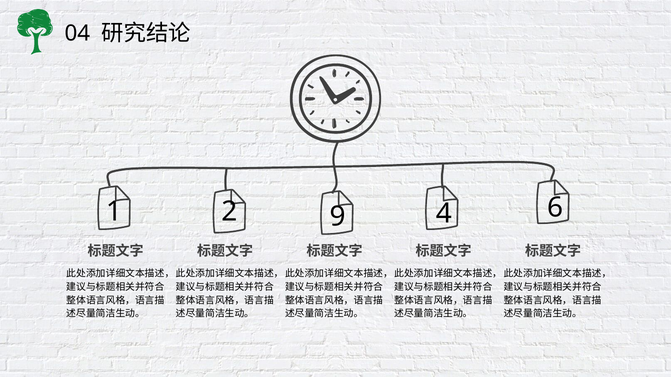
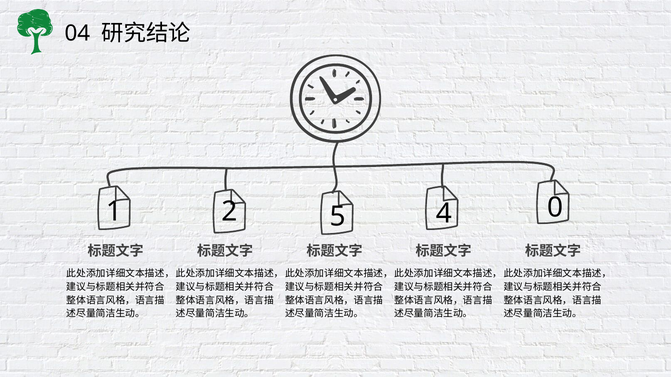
9: 9 -> 5 (338, 217)
6: 6 -> 0 (555, 208)
